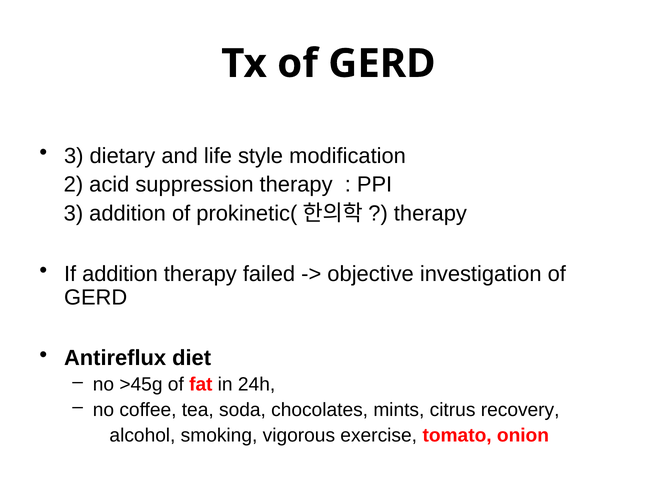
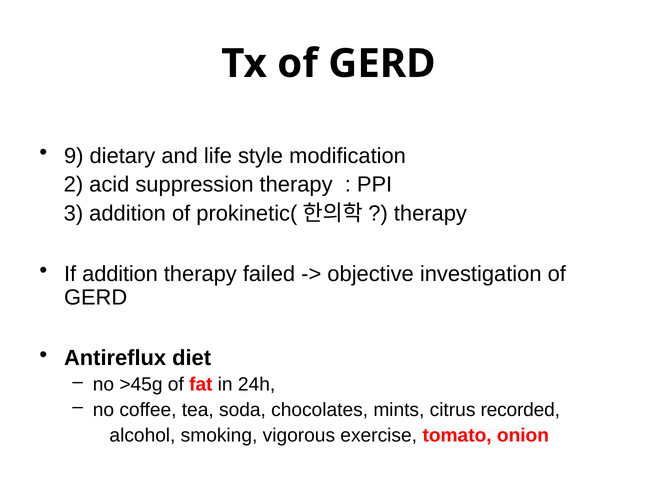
3: 3 -> 9 (74, 156)
recovery: recovery -> recorded (520, 410)
